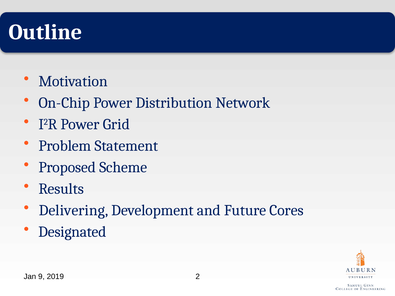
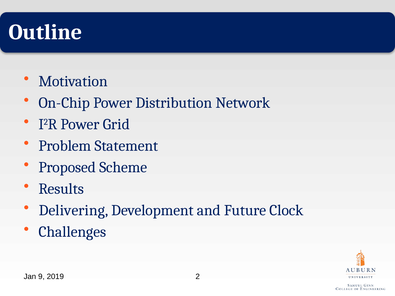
Cores: Cores -> Clock (286, 211)
Designated: Designated -> Challenges (72, 232)
